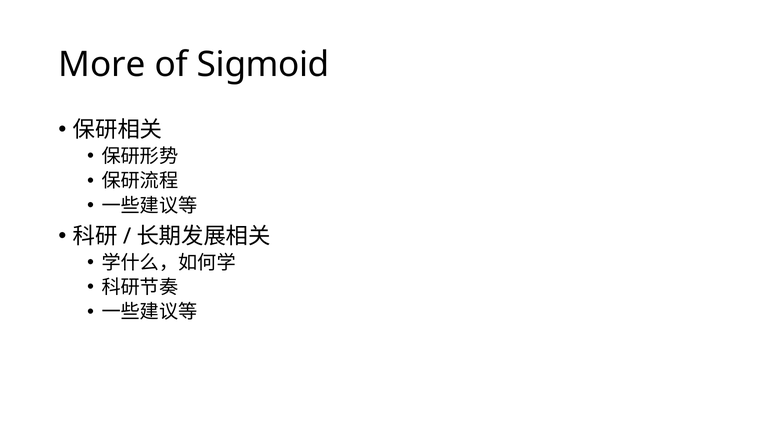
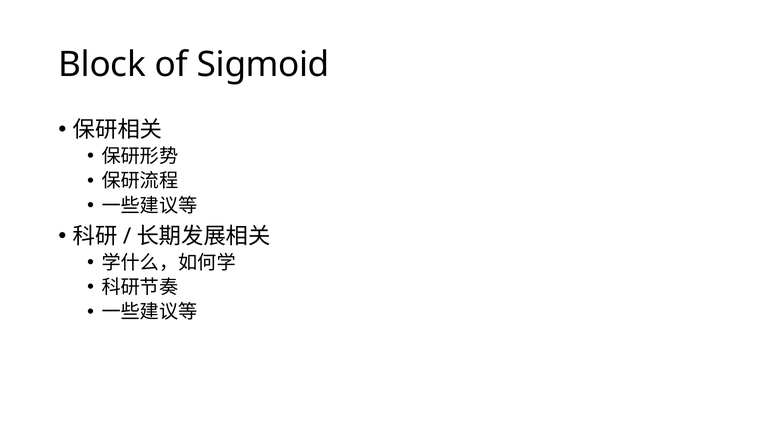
More: More -> Block (102, 64)
